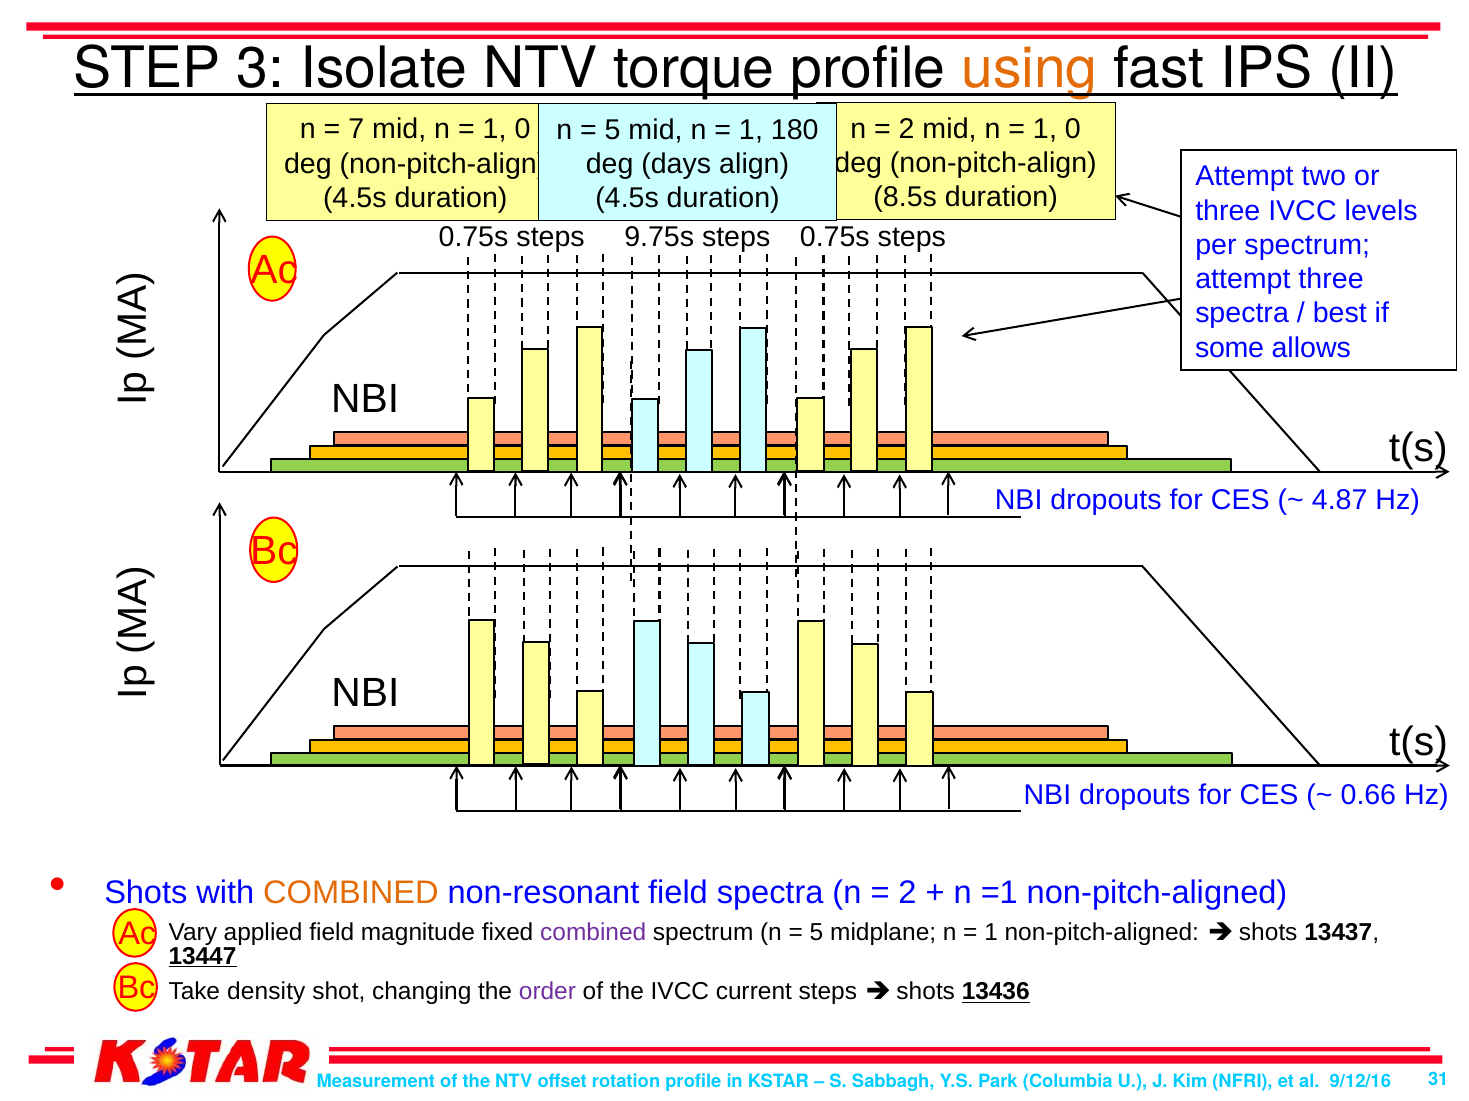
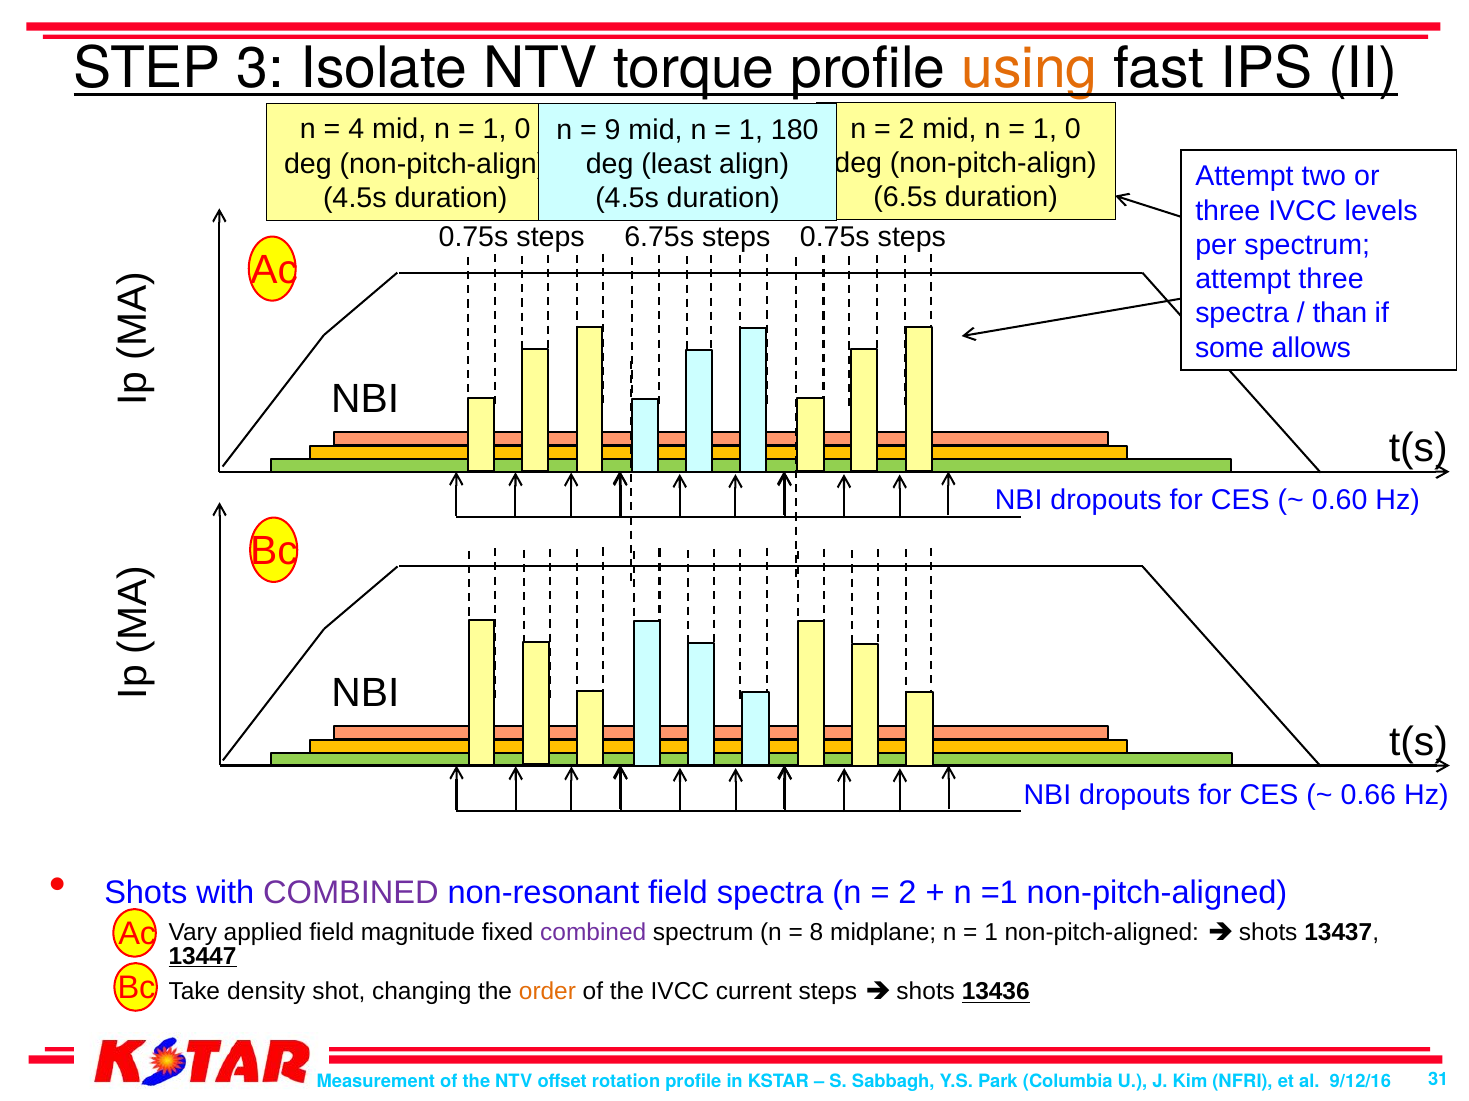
7: 7 -> 4 (356, 129)
5: 5 -> 9 (613, 130)
days: days -> least (676, 164)
8.5s: 8.5s -> 6.5s (905, 198)
9.75s: 9.75s -> 6.75s (659, 237)
best: best -> than (1340, 314)
4.87: 4.87 -> 0.60 (1340, 501)
COMBINED colour: orange -> purple (351, 893)
5: 5 -> 8 (817, 933)
order colour: purple -> orange (547, 992)
